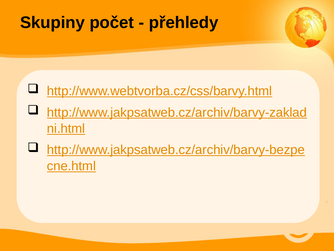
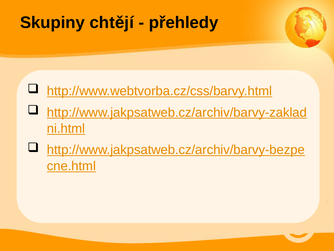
počet: počet -> chtějí (112, 23)
